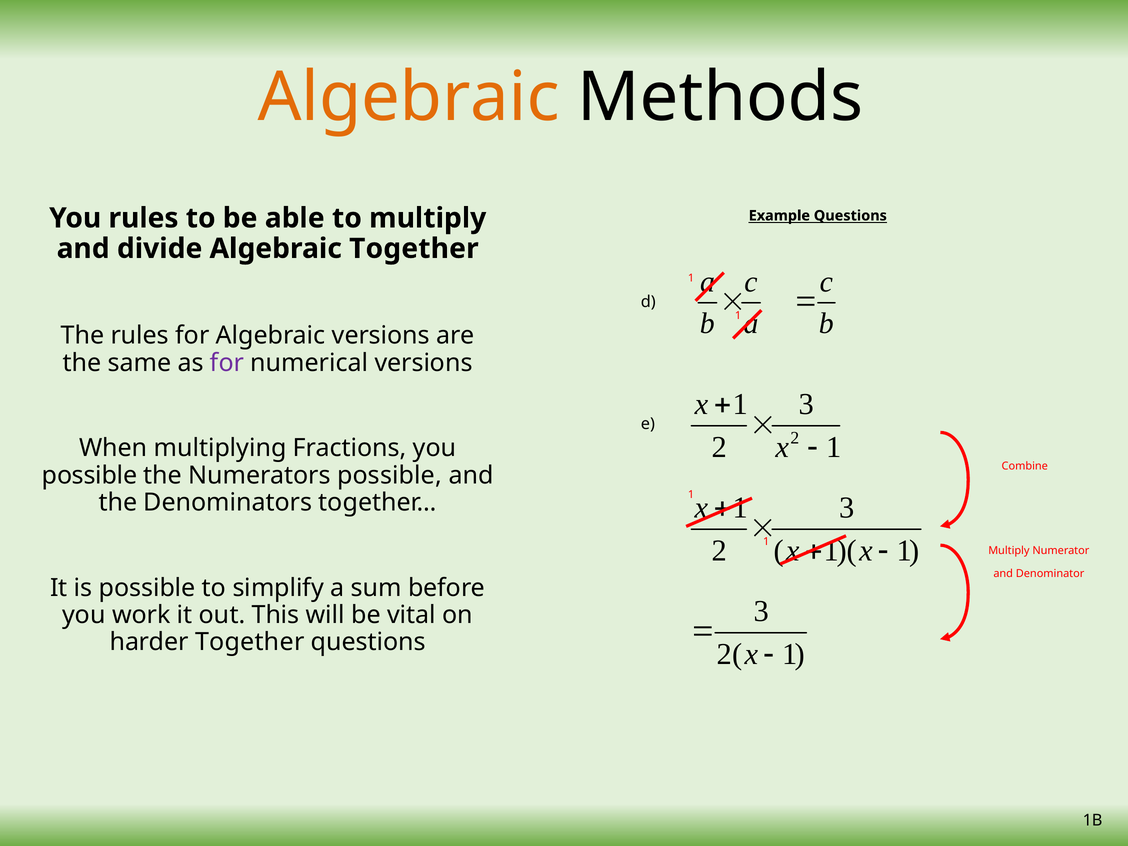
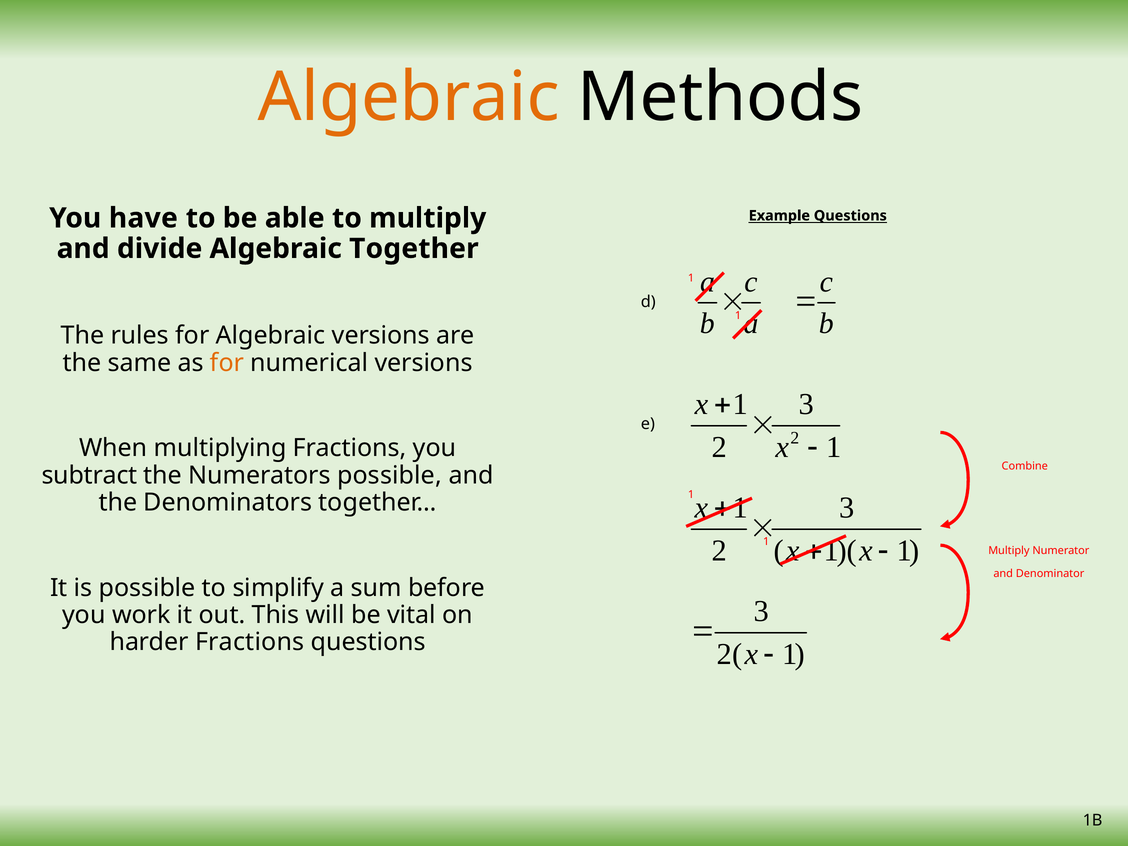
You rules: rules -> have (143, 218)
for colour: purple -> orange (227, 363)
possible: possible -> subtract (90, 475)
harder Together: Together -> Fractions (250, 642)
